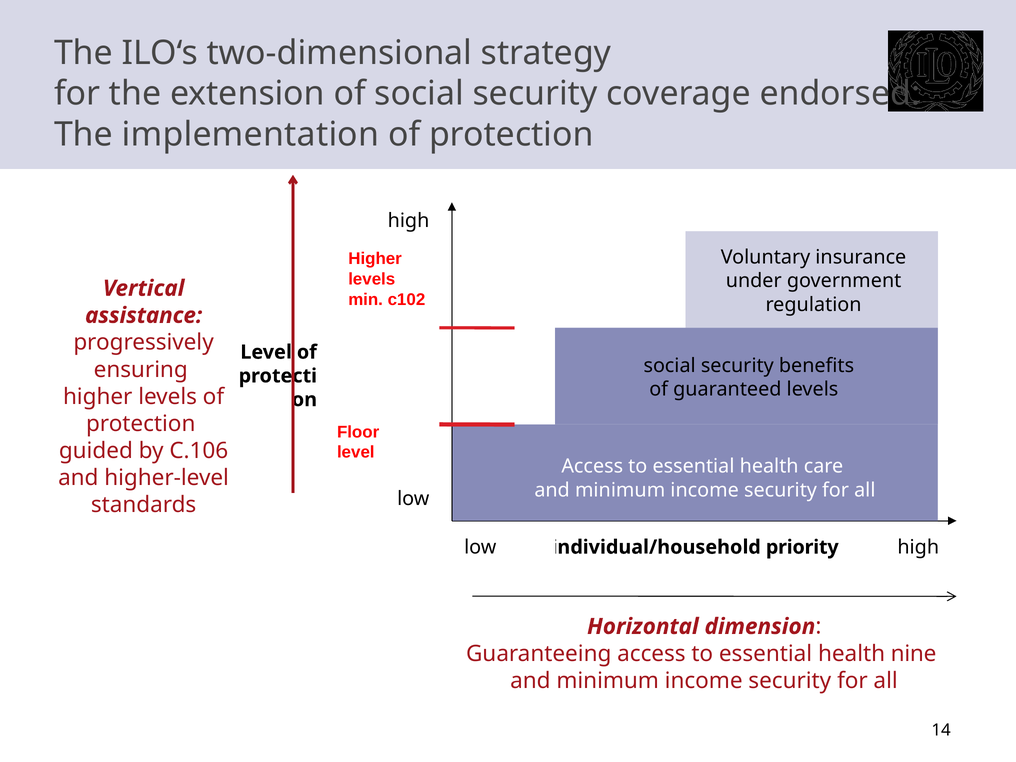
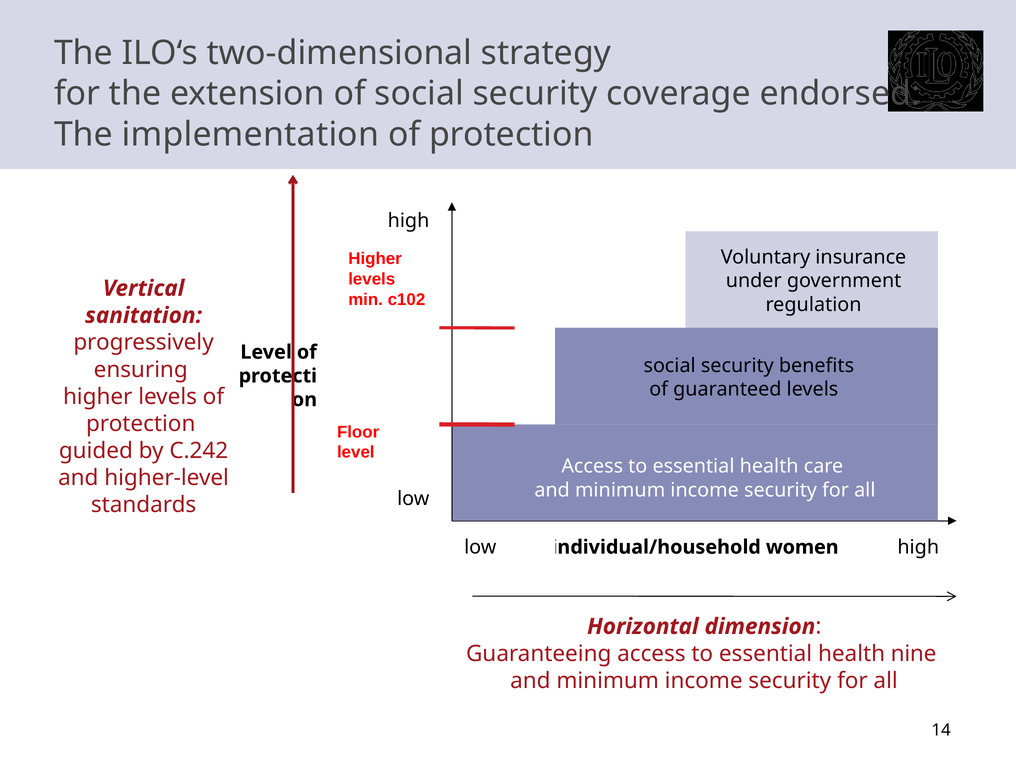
assistance: assistance -> sanitation (144, 315)
C.106: C.106 -> C.242 (199, 451)
priority: priority -> women (802, 547)
